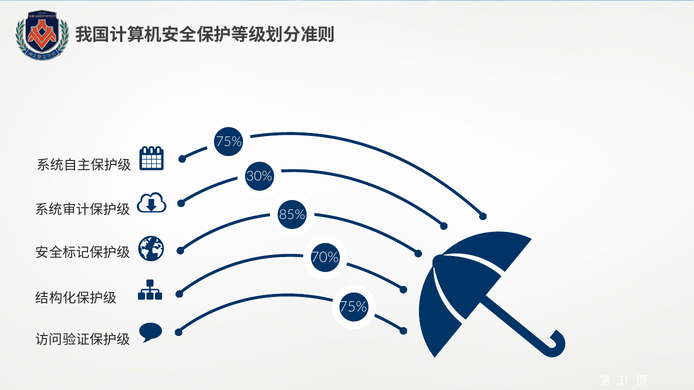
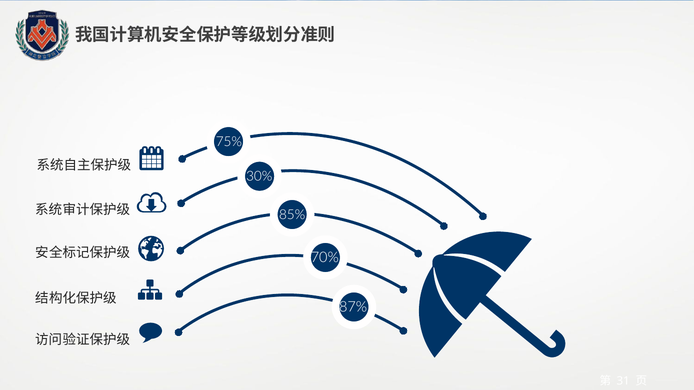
75%: 75% -> 87% (353, 307)
